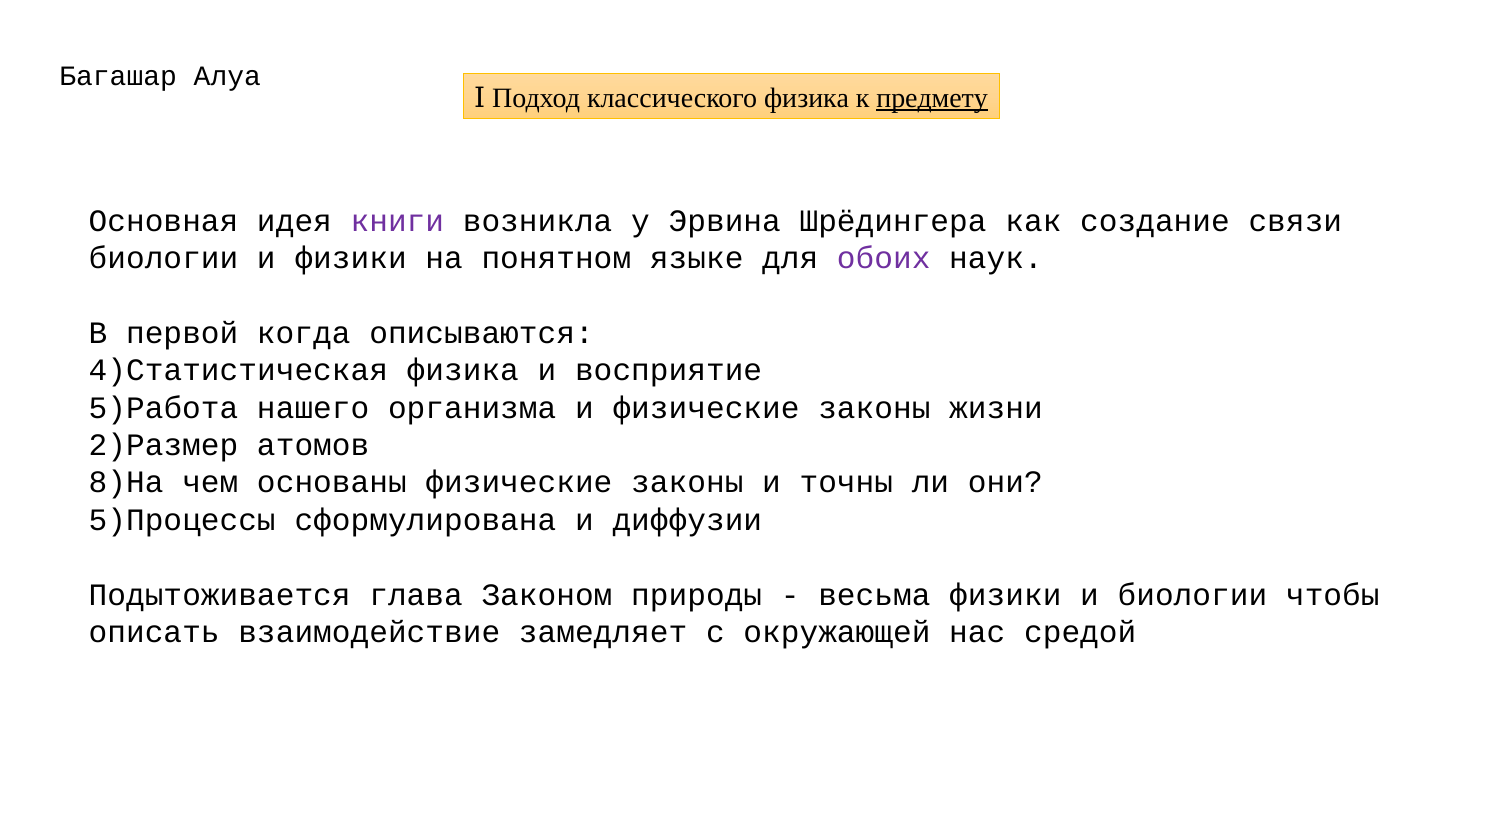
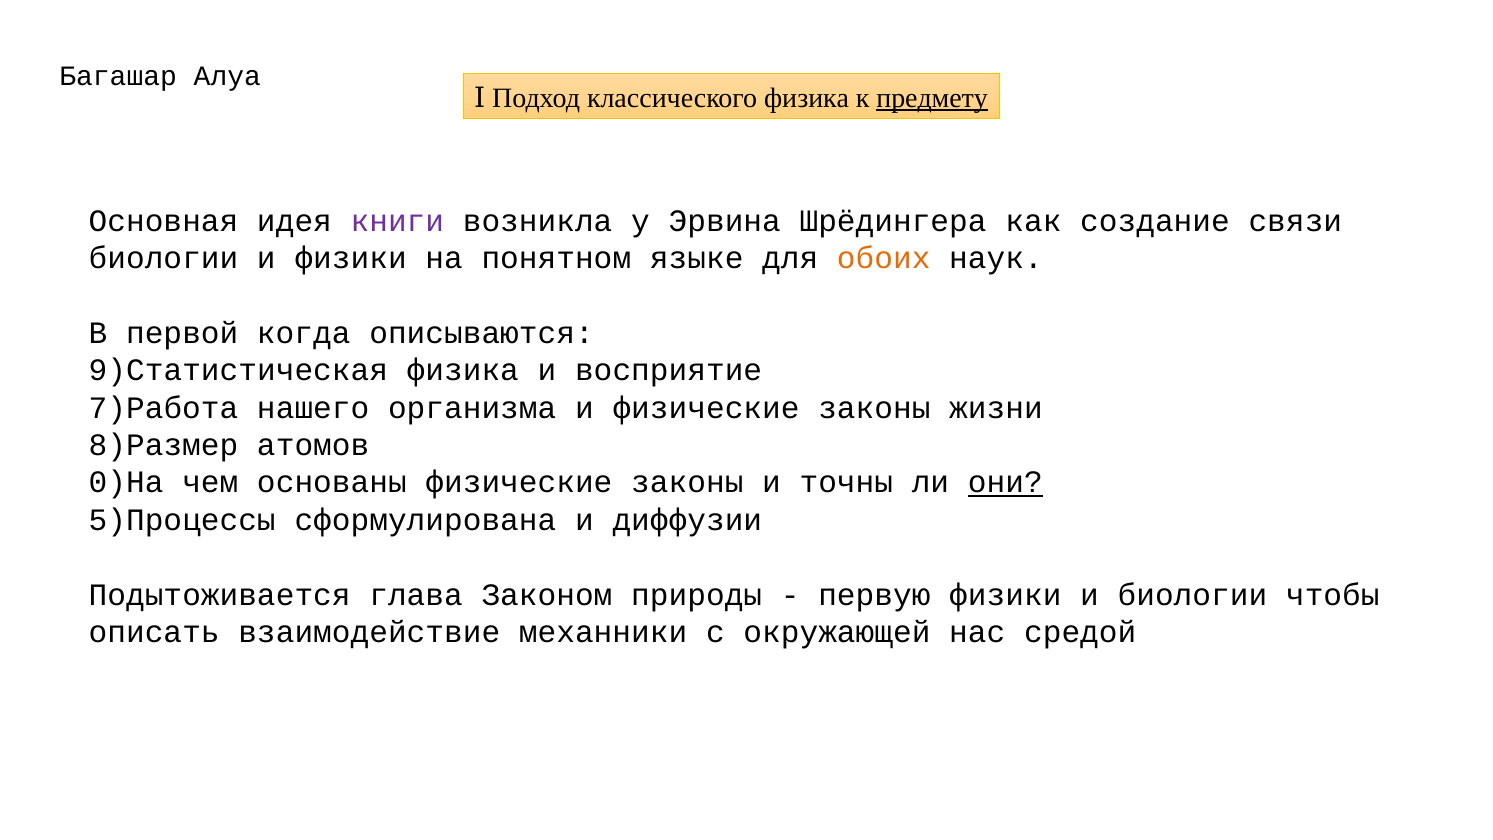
обоих colour: purple -> orange (884, 259)
4)Статистическая: 4)Статистическая -> 9)Статистическая (238, 371)
5)Работа: 5)Работа -> 7)Работа (164, 408)
2)Размер: 2)Размер -> 8)Размер (164, 445)
8)На: 8)На -> 0)На (126, 483)
они underline: none -> present (1005, 483)
весьма: весьма -> первую (874, 595)
замедляет: замедляет -> механники (603, 632)
